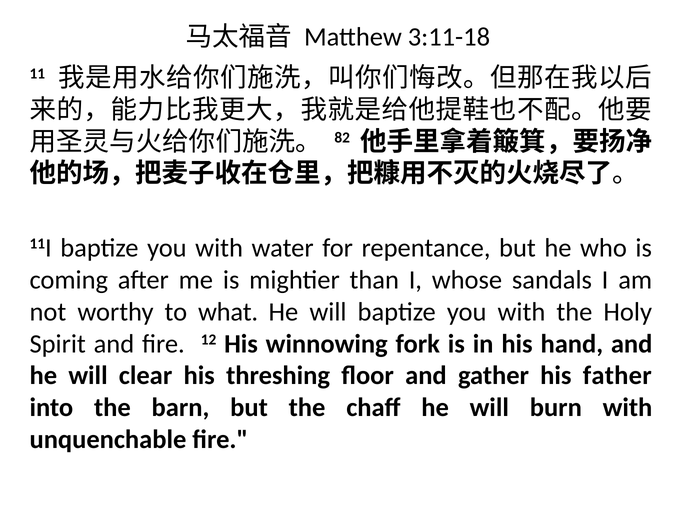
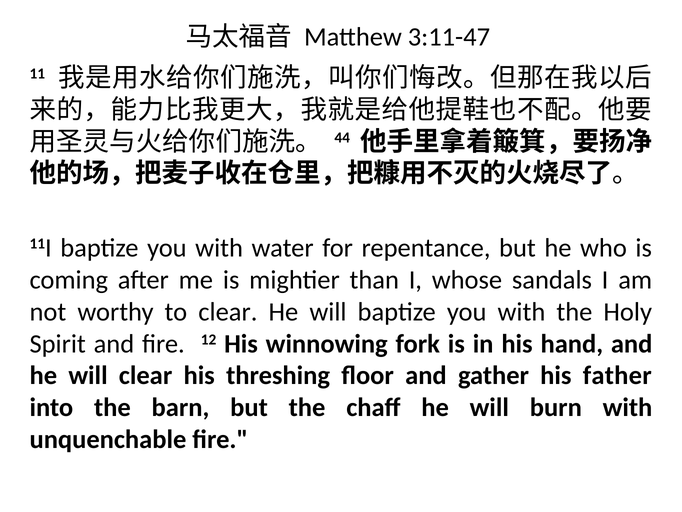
3:11-18: 3:11-18 -> 3:11-47 (449, 37)
82: 82 -> 44 (342, 137)
to what: what -> clear (228, 312)
